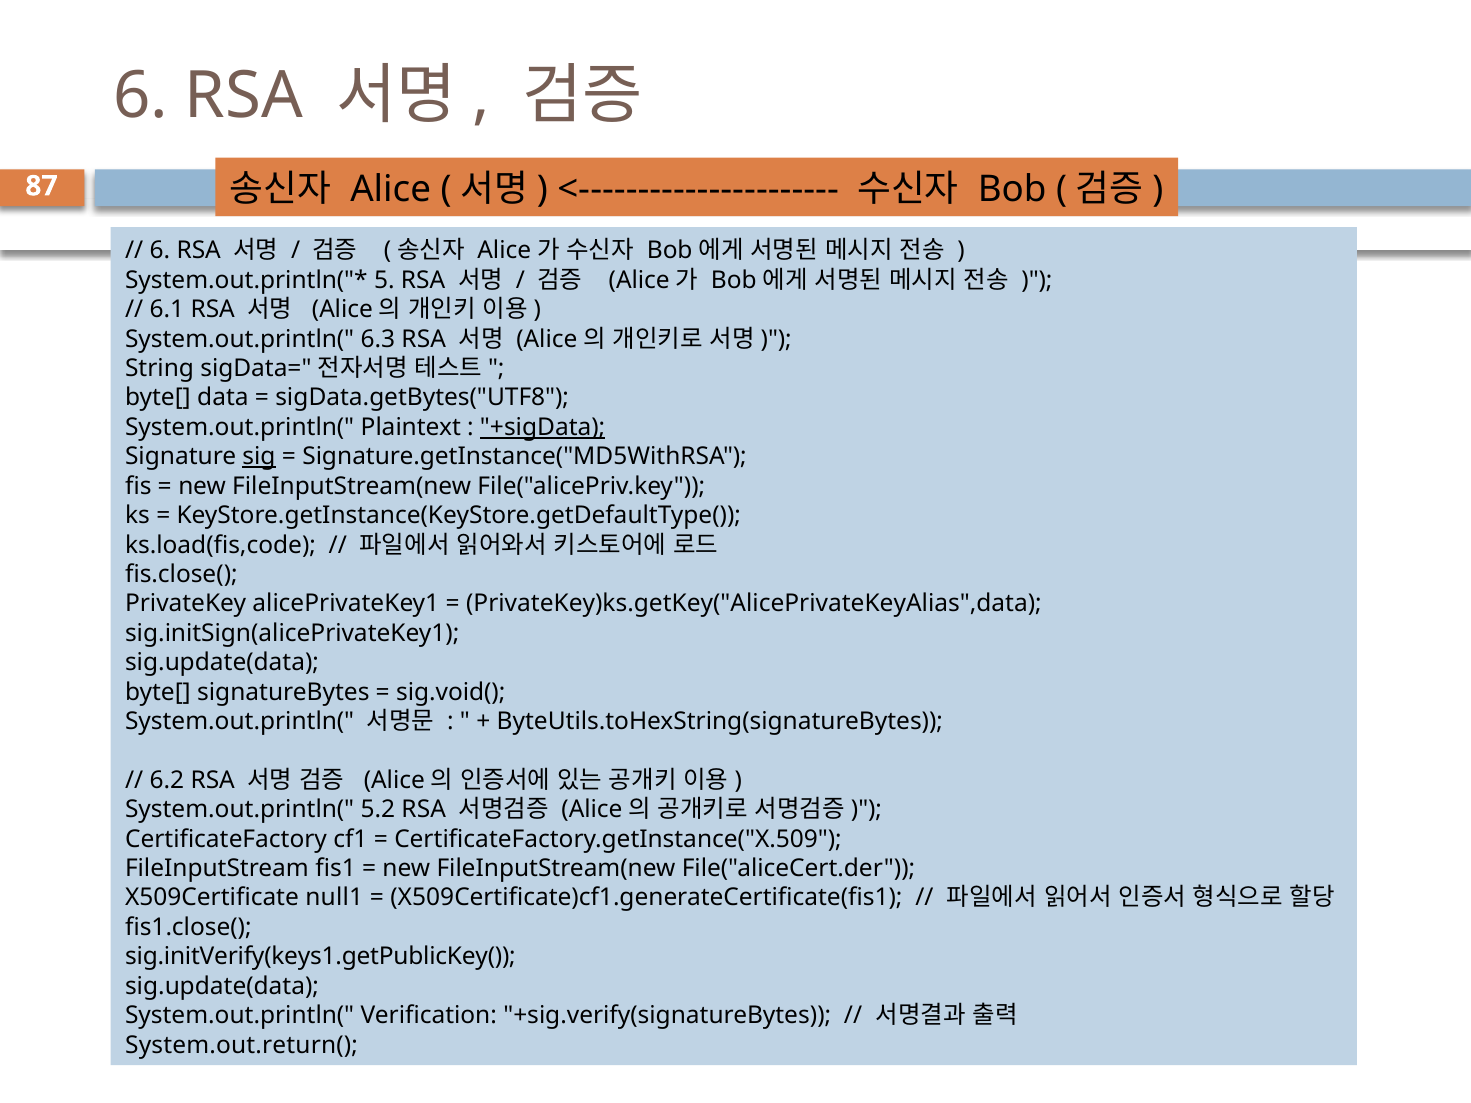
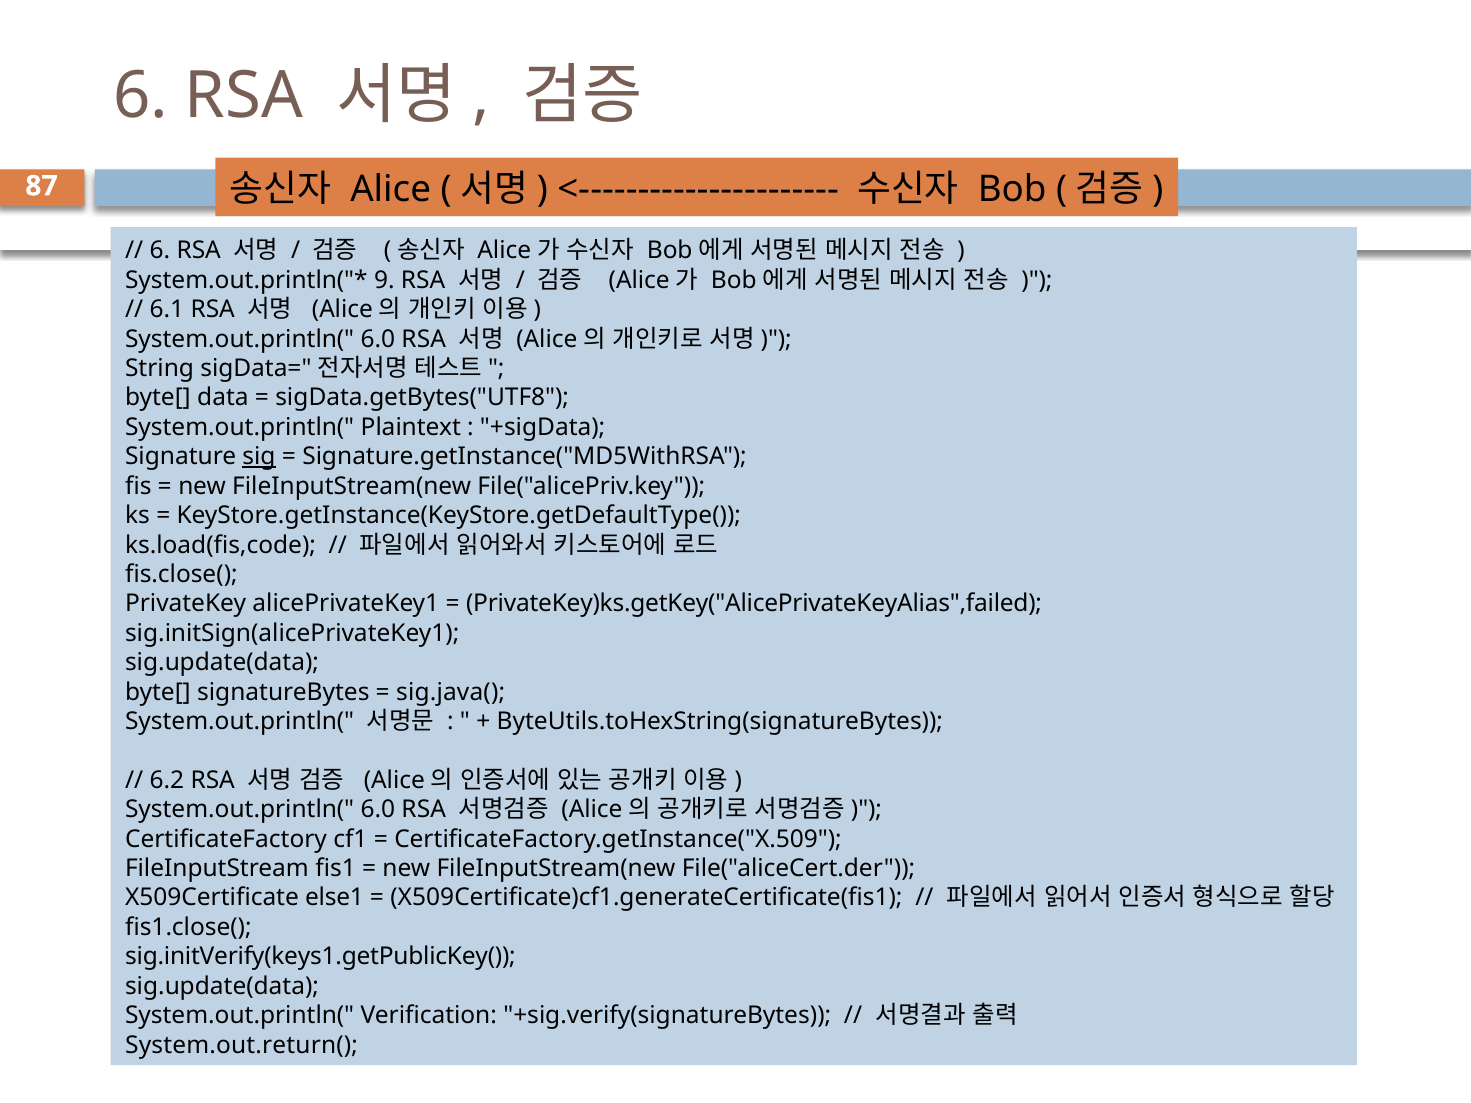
5: 5 -> 9 (384, 280)
6.3: 6.3 -> 6.0 (378, 339)
+sigData underline: present -> none (543, 427)
PrivateKey)ks.getKey("AlicePrivateKeyAlias",data: PrivateKey)ks.getKey("AlicePrivateKeyAlias",data -> PrivateKey)ks.getKey("AlicePrivateKeyAlias",failed (754, 604)
sig.void(: sig.void( -> sig.java( (451, 692)
5.2: 5.2 -> 6.0 (378, 810)
null1: null1 -> else1 (335, 898)
